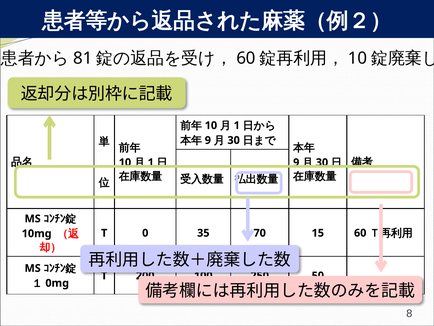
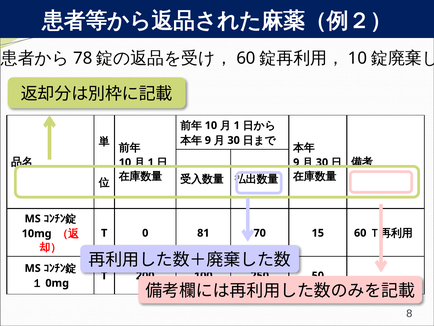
81: 81 -> 78 (83, 58)
35: 35 -> 81 (203, 233)
